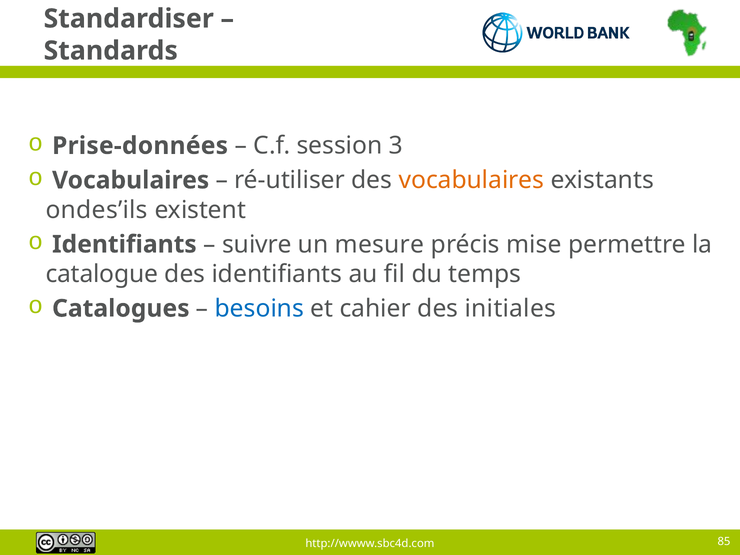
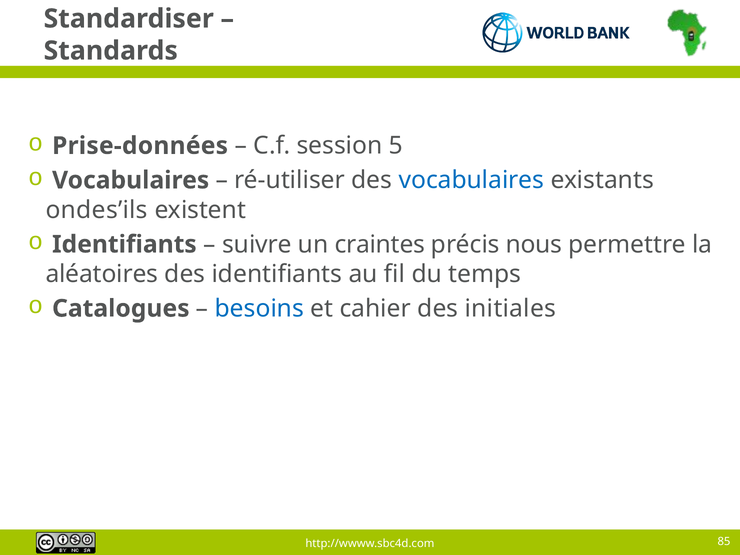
3: 3 -> 5 (396, 146)
vocabulaires colour: orange -> blue (471, 180)
mesure: mesure -> craintes (380, 244)
mise: mise -> nous (534, 244)
catalogue: catalogue -> aléatoires (102, 274)
